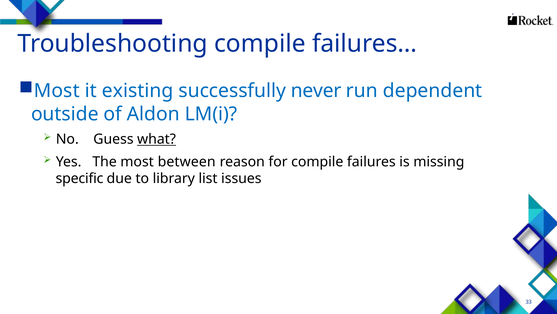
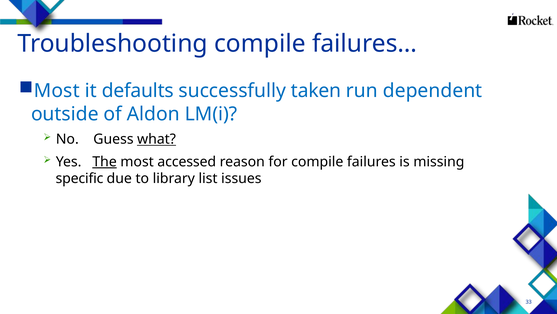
existing: existing -> defaults (138, 91)
never: never -> taken (316, 91)
The underline: none -> present (105, 161)
between: between -> accessed (187, 161)
